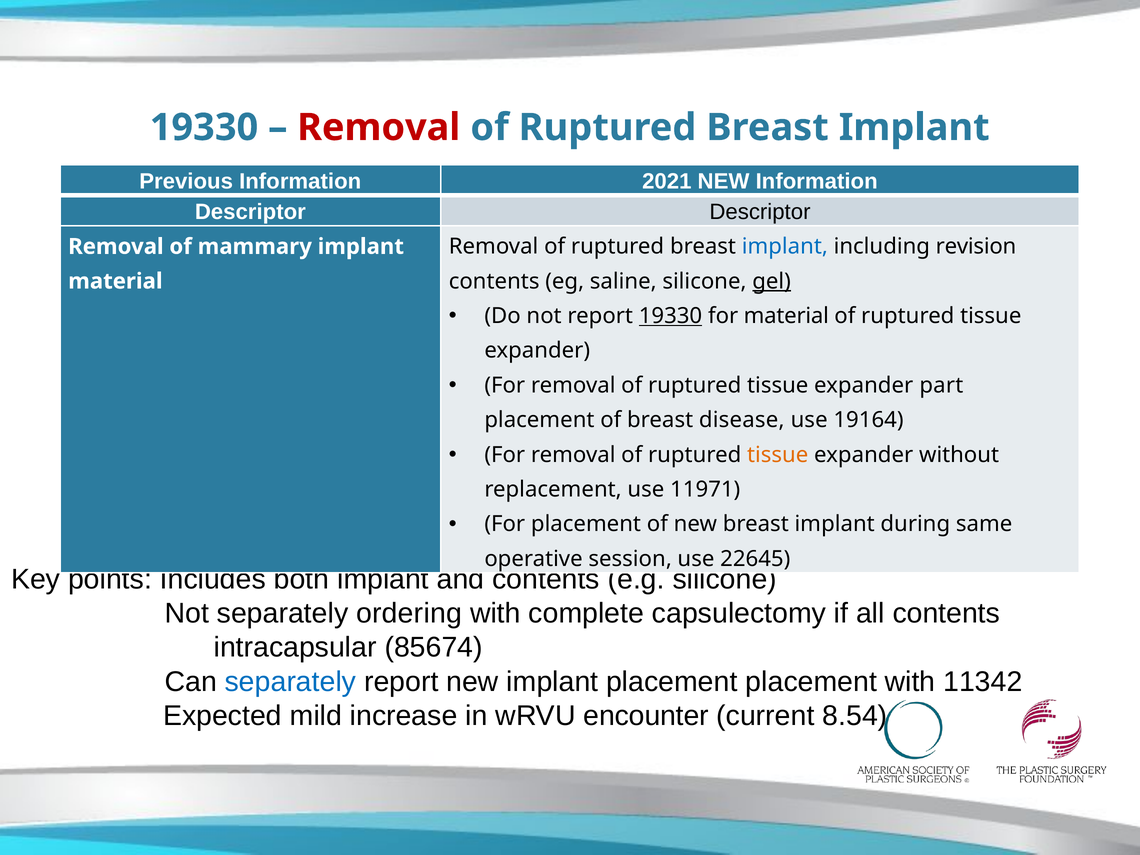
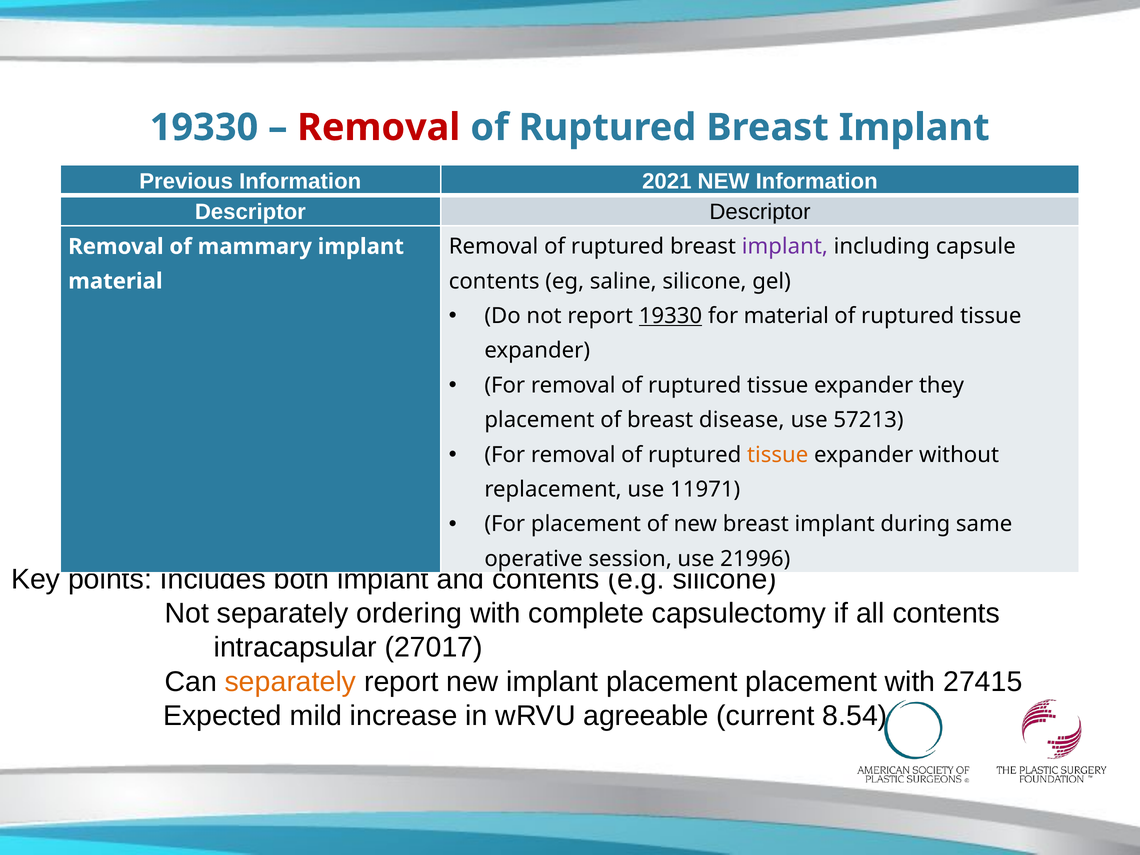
implant colour: blue -> purple (785, 247)
revision: revision -> capsule (976, 247)
gel underline: present -> none (772, 281)
part: part -> they (942, 385)
19164: 19164 -> 57213 (868, 420)
22645: 22645 -> 21996 (755, 559)
85674: 85674 -> 27017 (434, 648)
separately colour: blue -> orange (290, 682)
11342: 11342 -> 27415 (983, 682)
encounter: encounter -> agreeable (646, 716)
